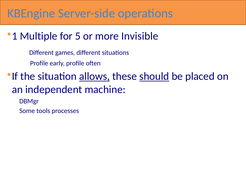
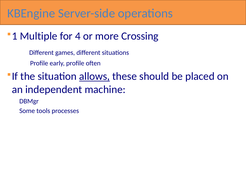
5: 5 -> 4 (78, 36)
Invisible: Invisible -> Crossing (140, 36)
should underline: present -> none (154, 76)
